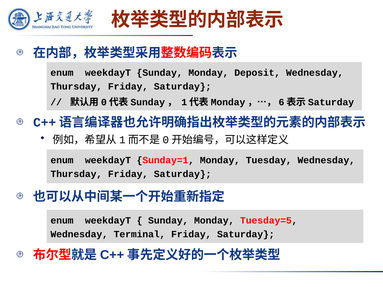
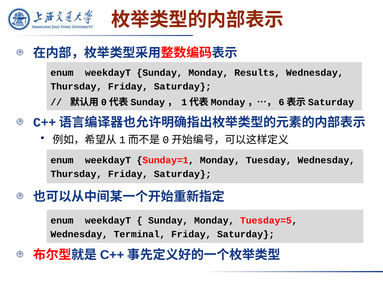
Deposit: Deposit -> Results (257, 73)
